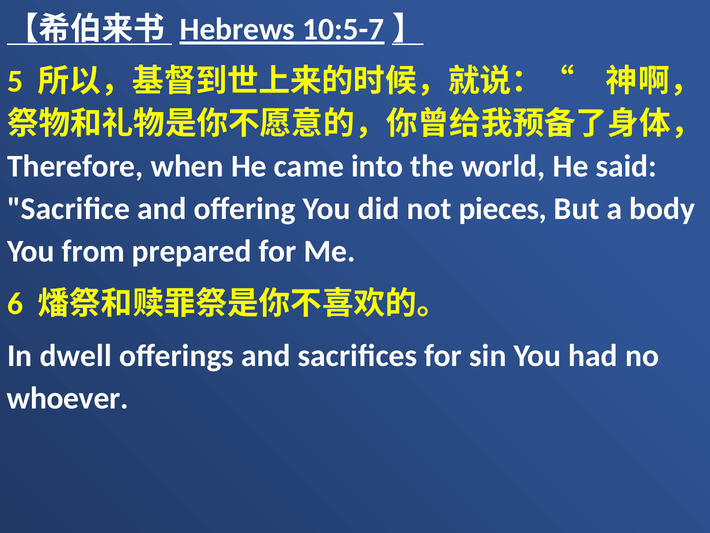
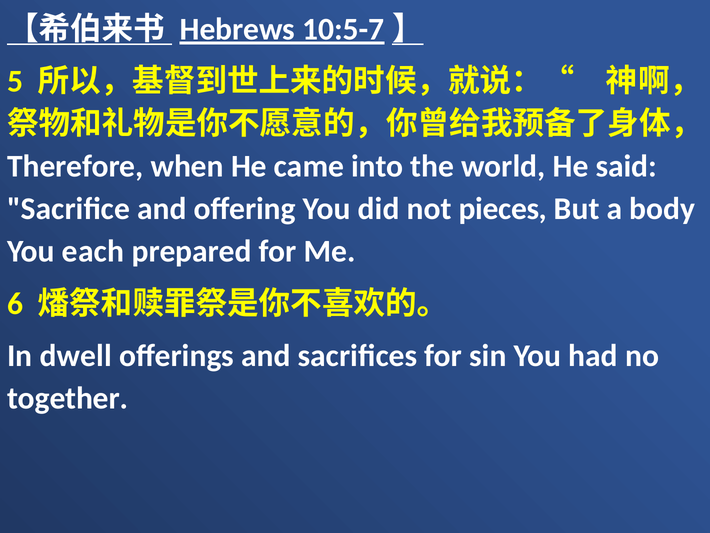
from: from -> each (93, 251)
whoever: whoever -> together (68, 398)
